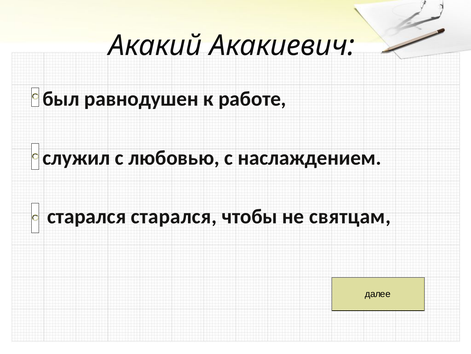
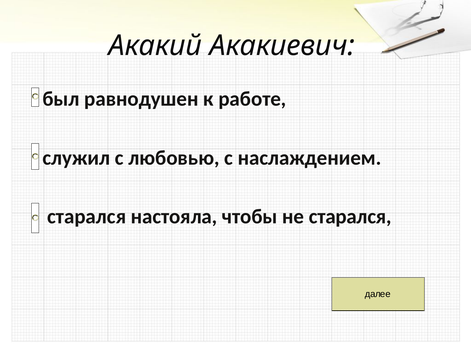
старался старался: старался -> настояла (174, 216)
не святцам: святцам -> старался (350, 216)
